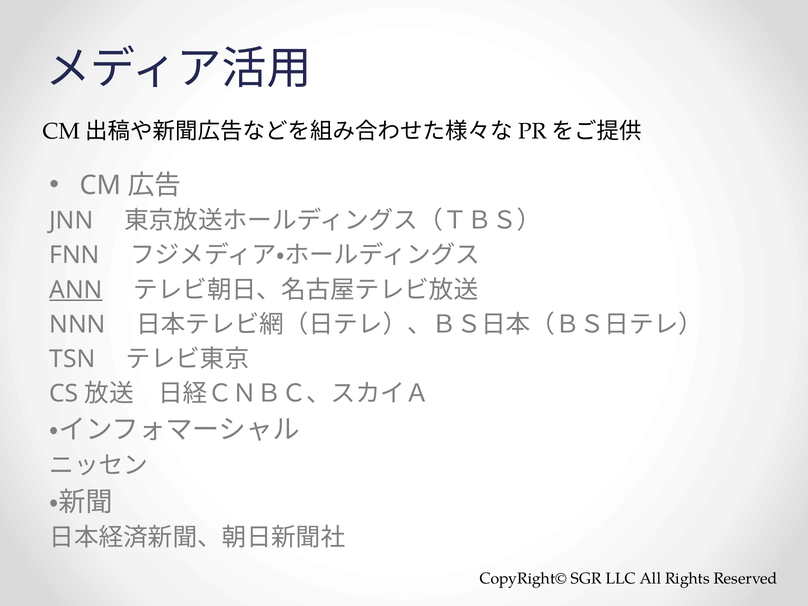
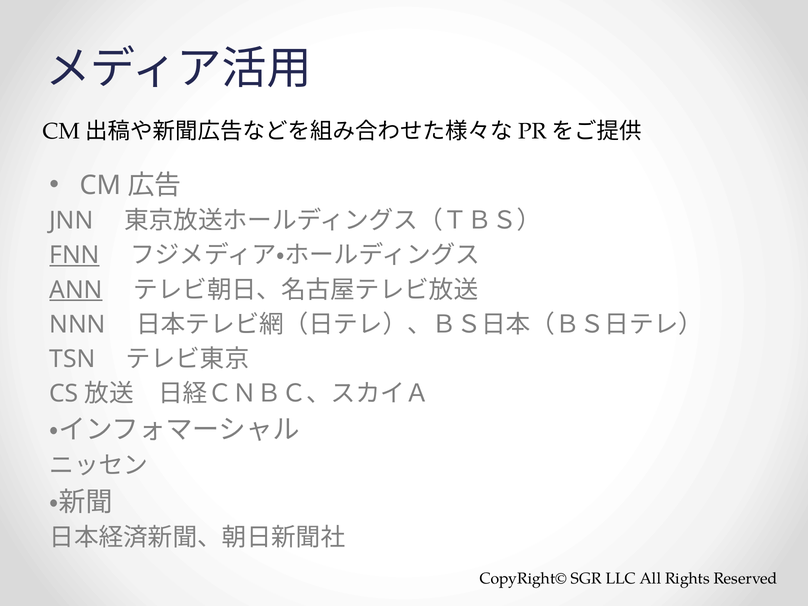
FNN underline: none -> present (75, 255)
